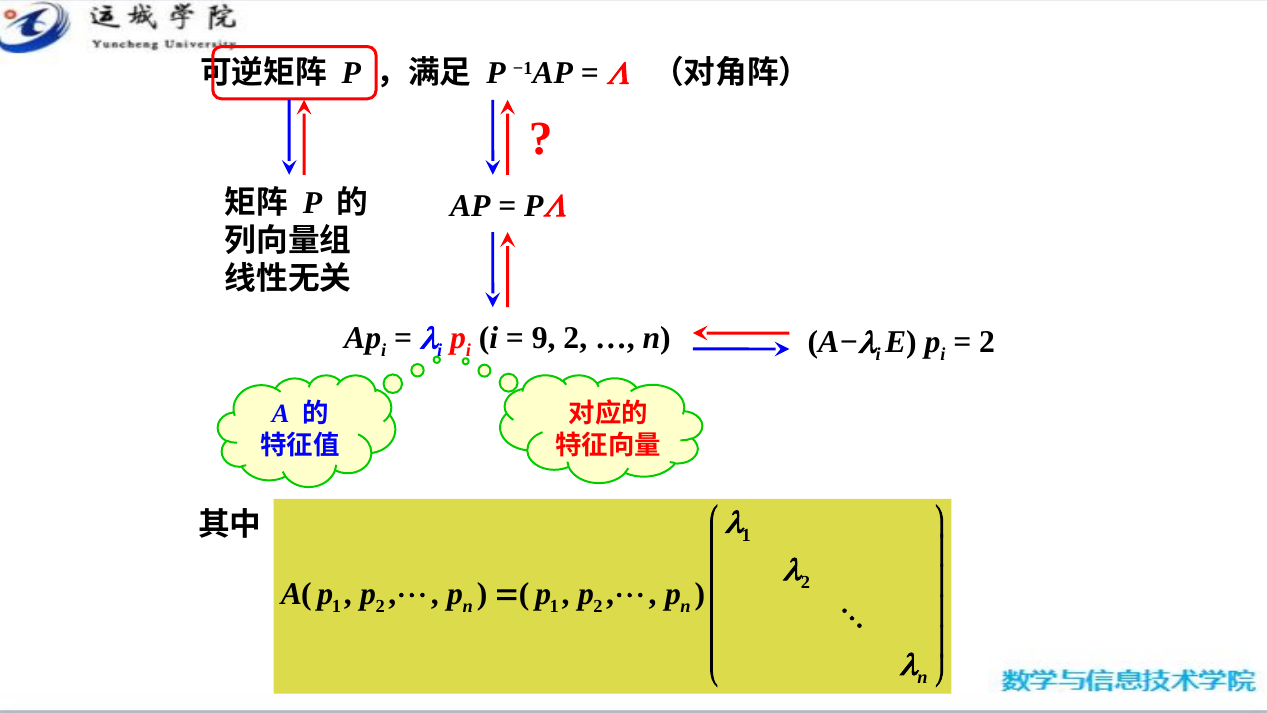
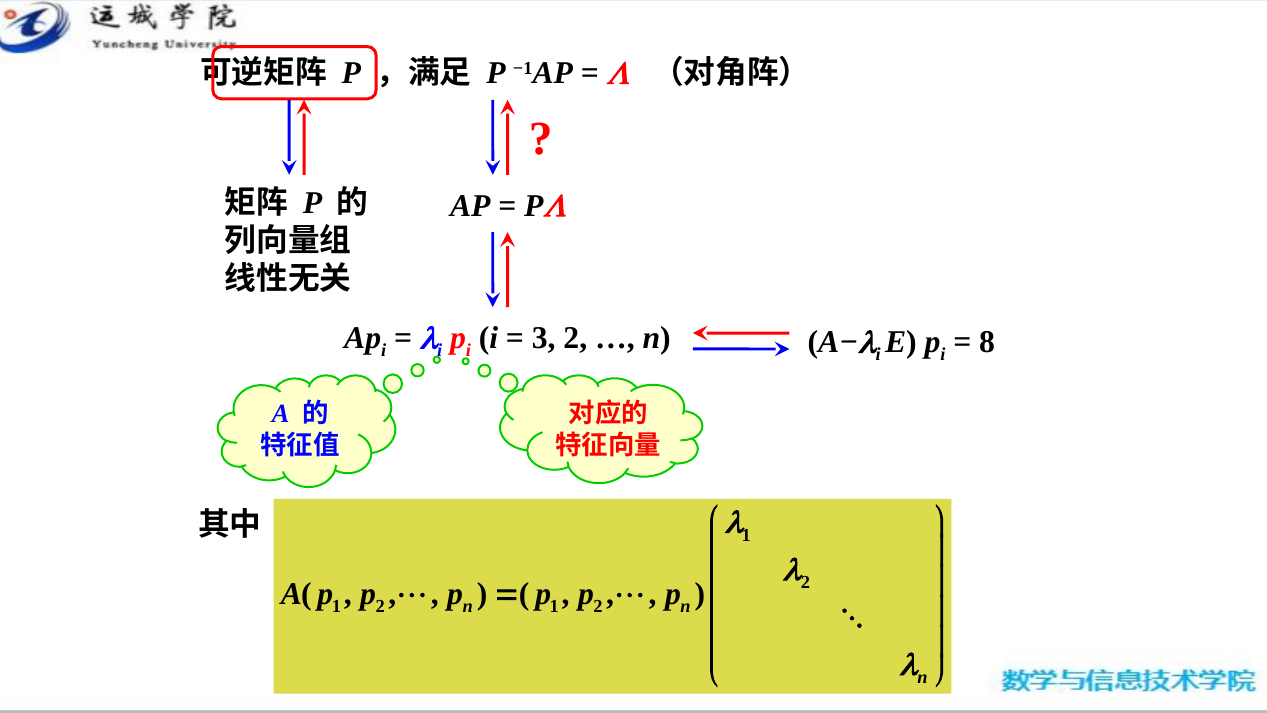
9: 9 -> 3 (544, 338)
2: 2 -> 8 (987, 342)
